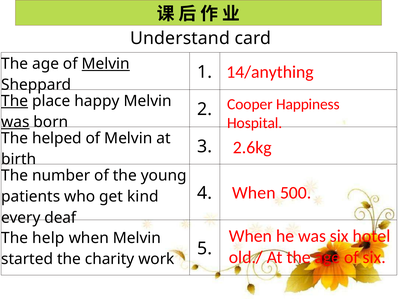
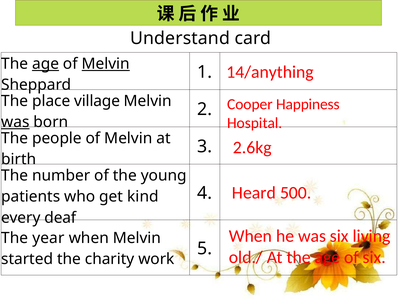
age underline: none -> present (46, 64)
The underline: present -> none (15, 101)
happy: happy -> village (97, 101)
helped: helped -> people (57, 138)
When: When -> Heard (254, 192)
hotel: hotel -> living (372, 236)
help: help -> year (48, 238)
